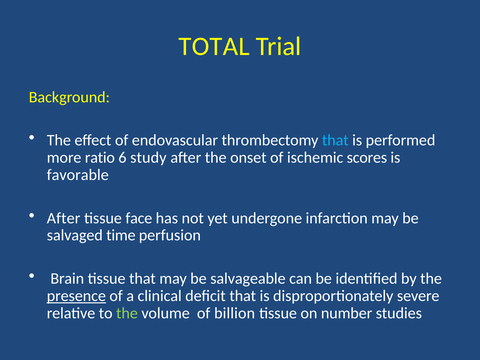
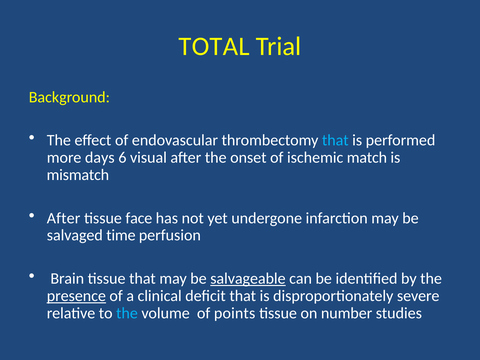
ratio: ratio -> days (100, 158)
study: study -> visual (148, 158)
scores: scores -> match (367, 158)
favorable: favorable -> mismatch (78, 175)
salvageable underline: none -> present (248, 279)
the colour: light green -> light blue (127, 313)
billion: billion -> points (235, 313)
